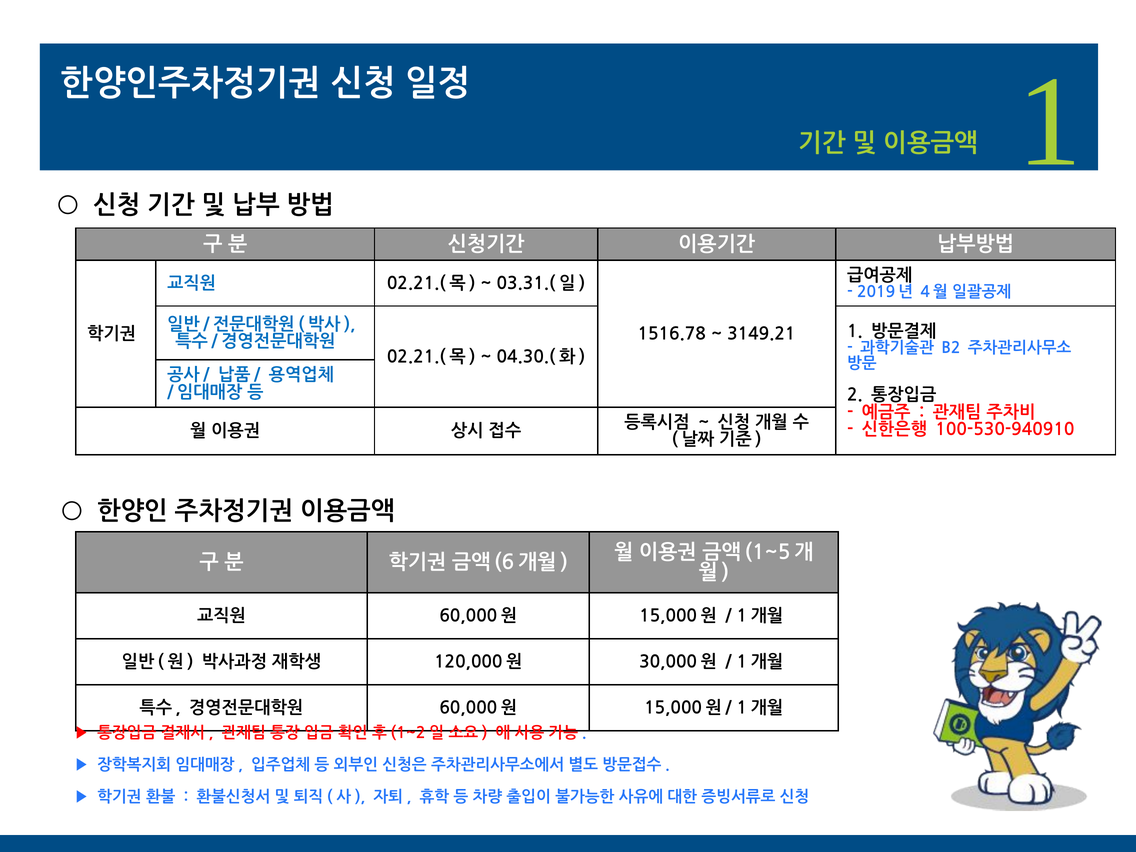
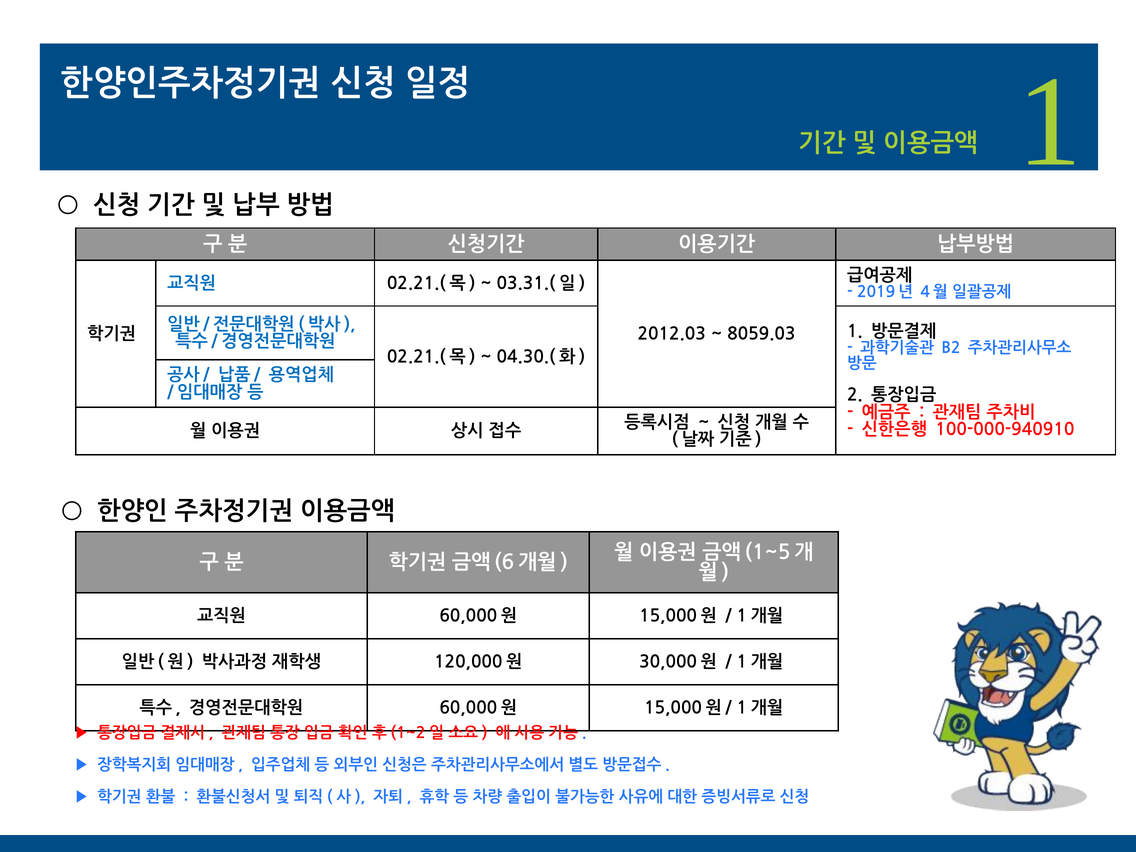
1516.78: 1516.78 -> 2012.03 (672, 334)
3149.21: 3149.21 -> 8059.03 (761, 334)
100-530-940910: 100-530-940910 -> 100-000-940910 (1005, 430)
